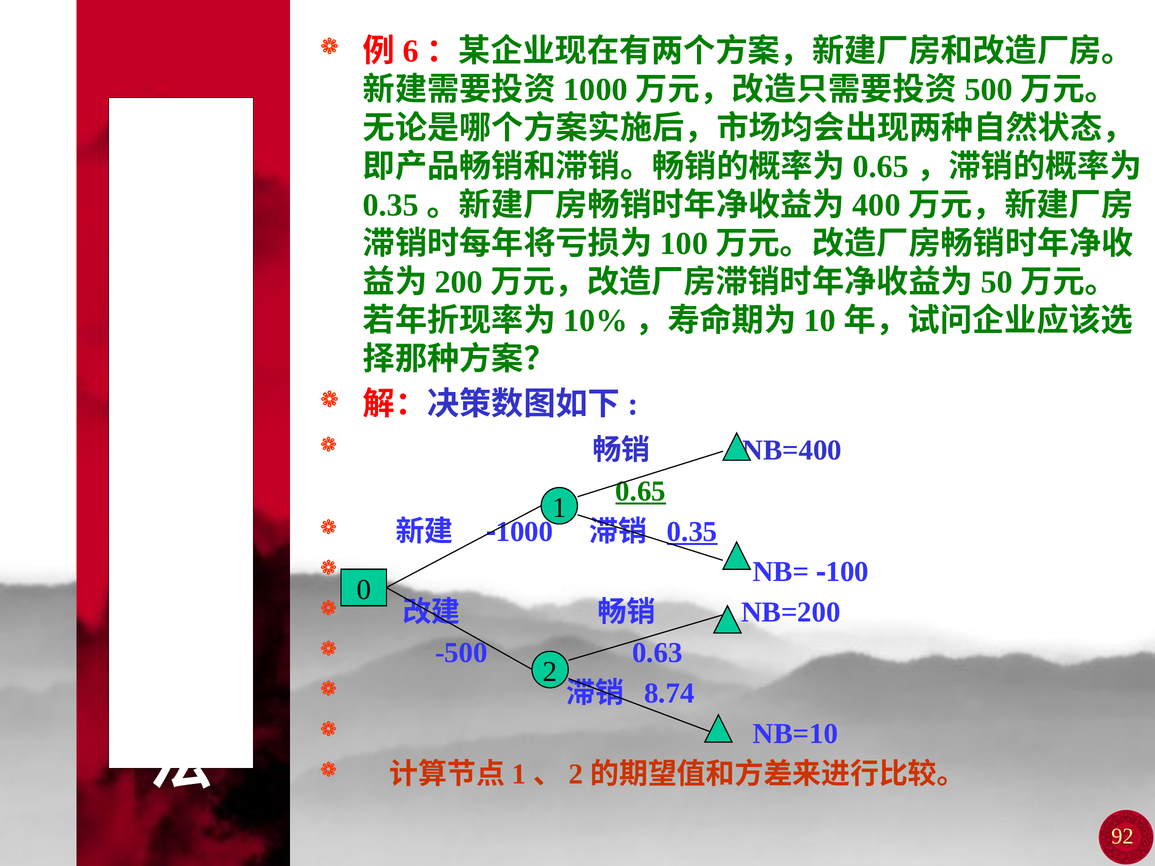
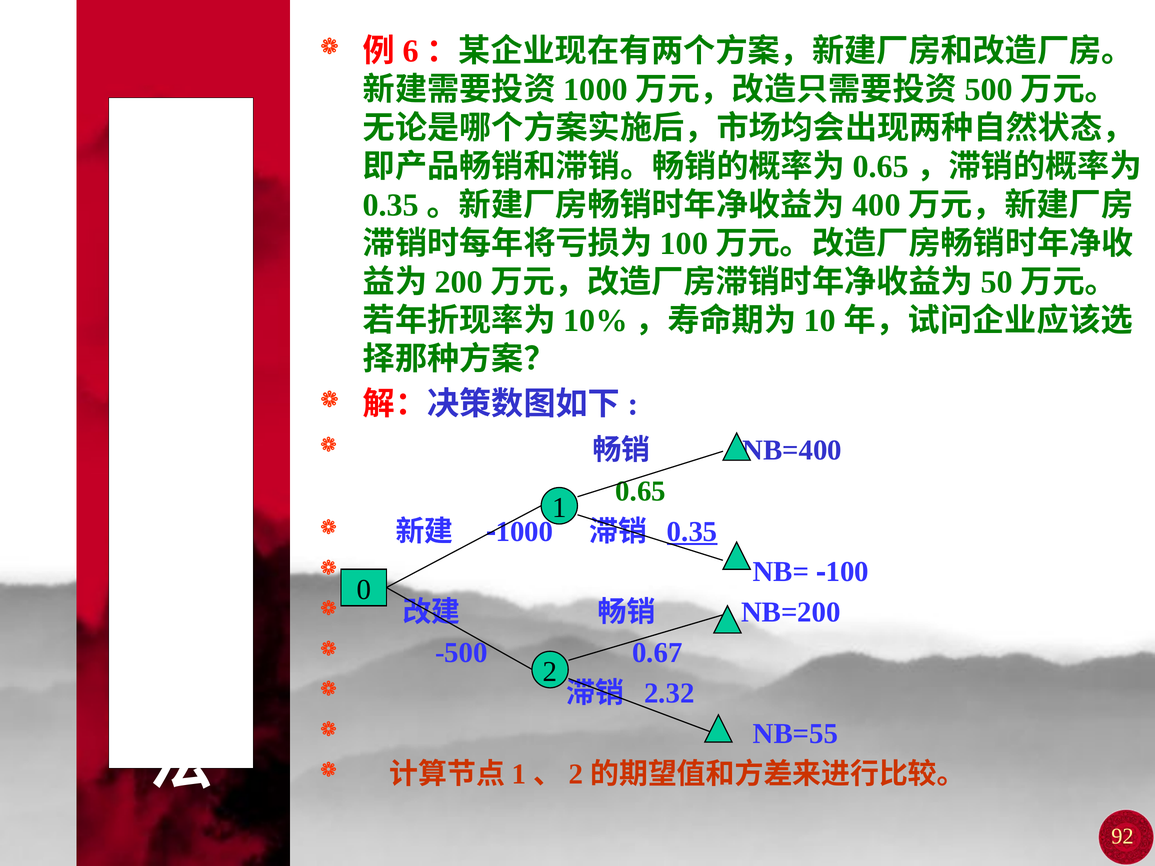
0.65 underline: present -> none (641, 491)
0.63: 0.63 -> 0.67 (657, 653)
8.74: 8.74 -> 2.32 (669, 693)
NB=10: NB=10 -> NB=55 (795, 734)
